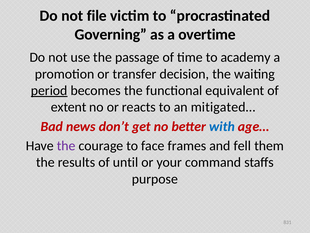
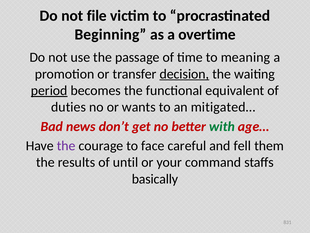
Governing: Governing -> Beginning (110, 34)
academy: academy -> meaning (246, 57)
decision underline: none -> present (184, 74)
extent: extent -> duties (69, 107)
reacts: reacts -> wants (139, 107)
with colour: blue -> green (222, 126)
frames: frames -> careful (187, 145)
purpose: purpose -> basically (155, 179)
